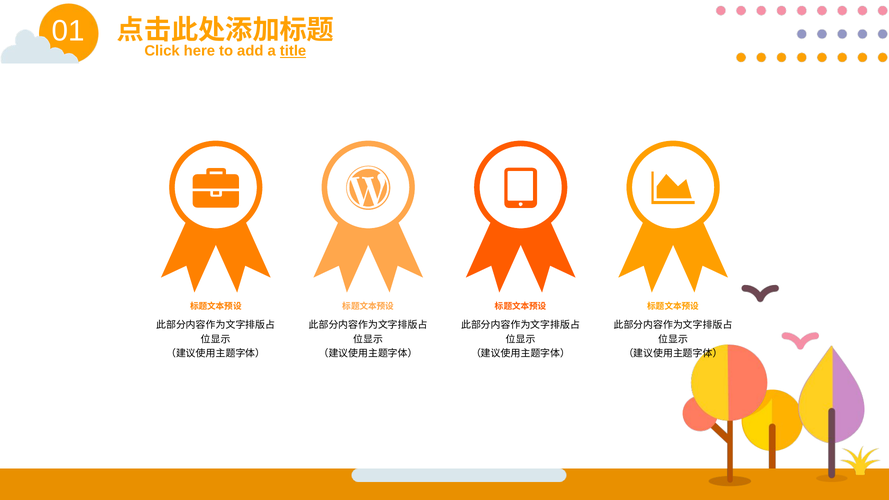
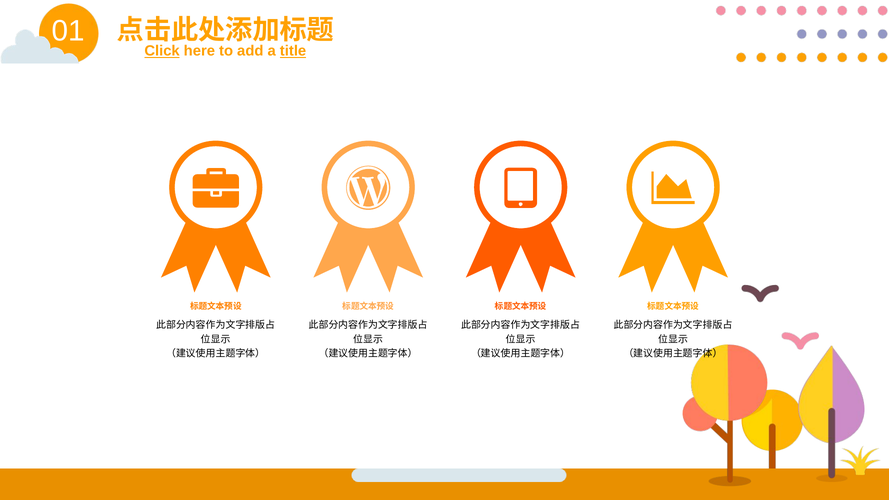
Click underline: none -> present (162, 51)
